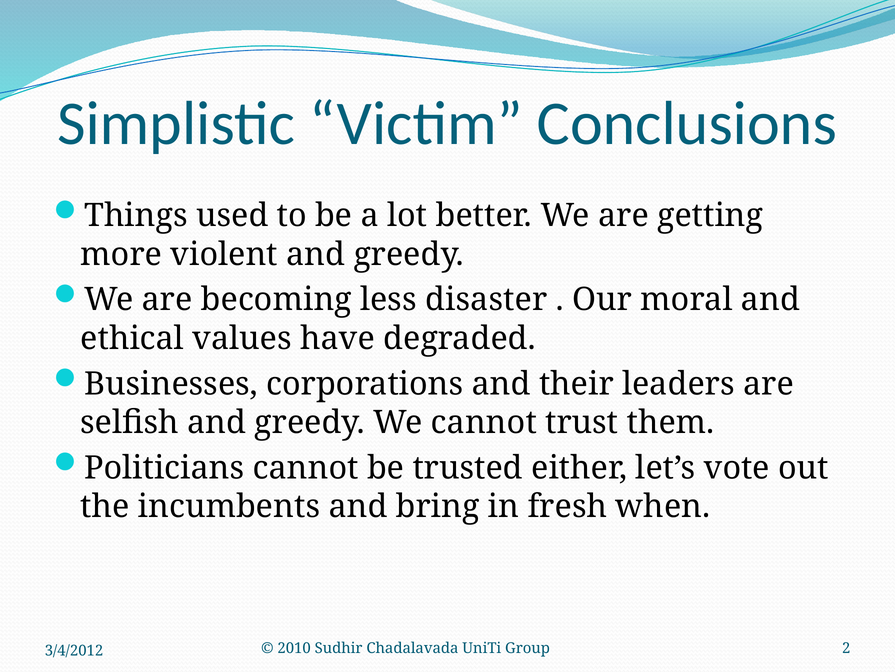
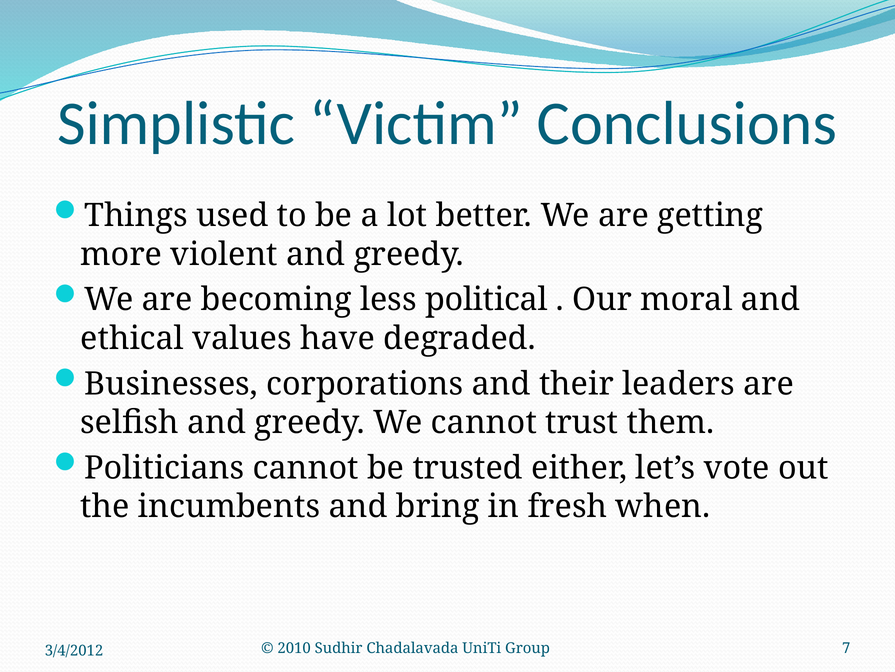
disaster: disaster -> political (486, 299)
2: 2 -> 7 (846, 648)
